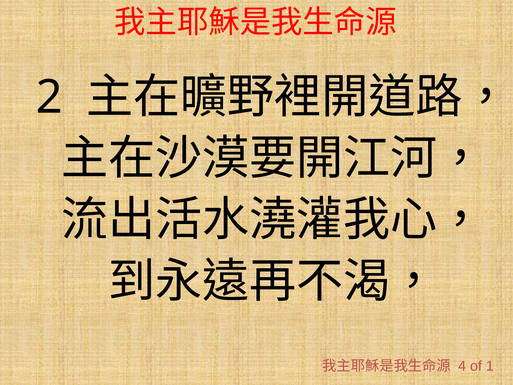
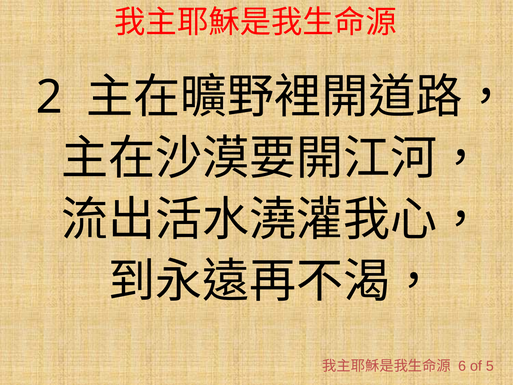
4: 4 -> 6 (462, 366)
1: 1 -> 5 (490, 366)
